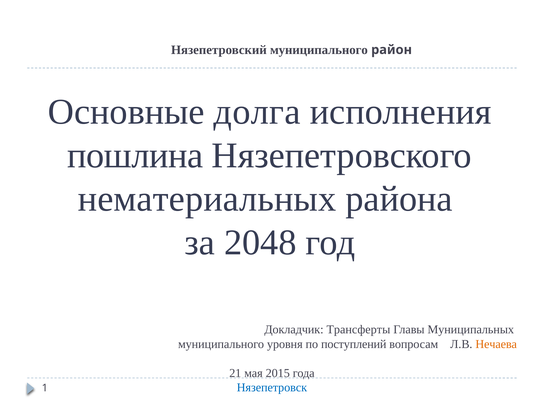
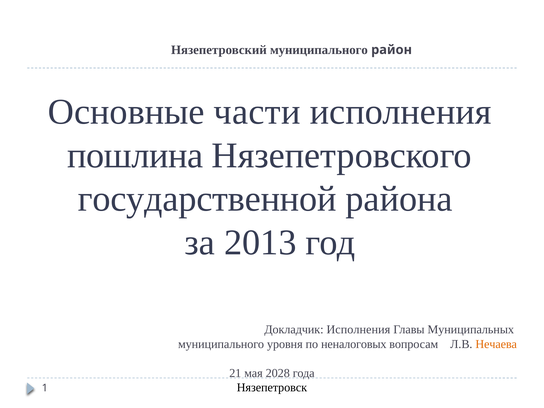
долга: долга -> части (257, 112)
нематериальных: нематериальных -> государственной (207, 199)
2048: 2048 -> 2013 (260, 243)
Докладчик Трансферты: Трансферты -> Исполнения (358, 330)
поступлений: поступлений -> неналоговых (354, 344)
2015: 2015 -> 2028 (278, 373)
Нязепетровск colour: blue -> black (272, 388)
